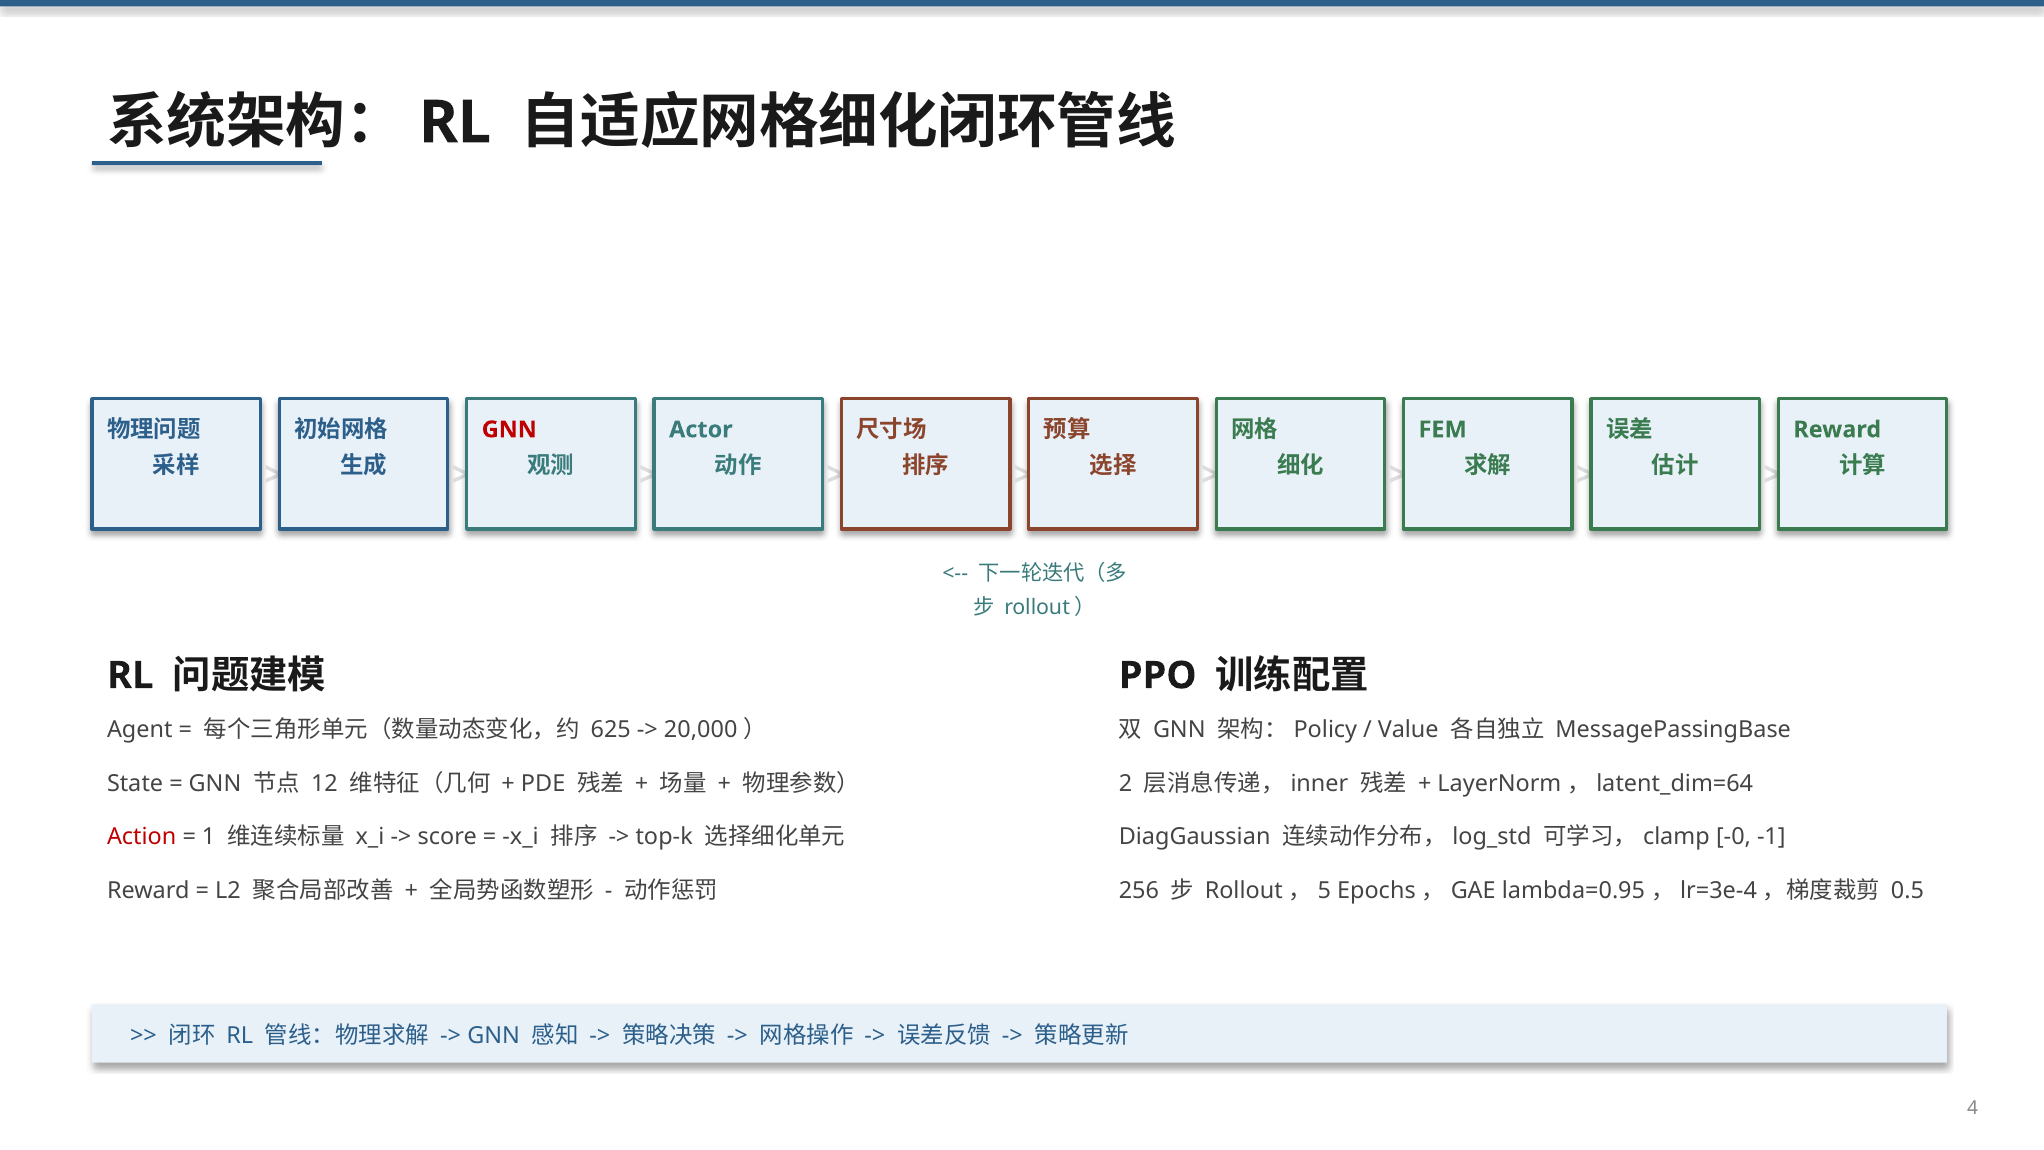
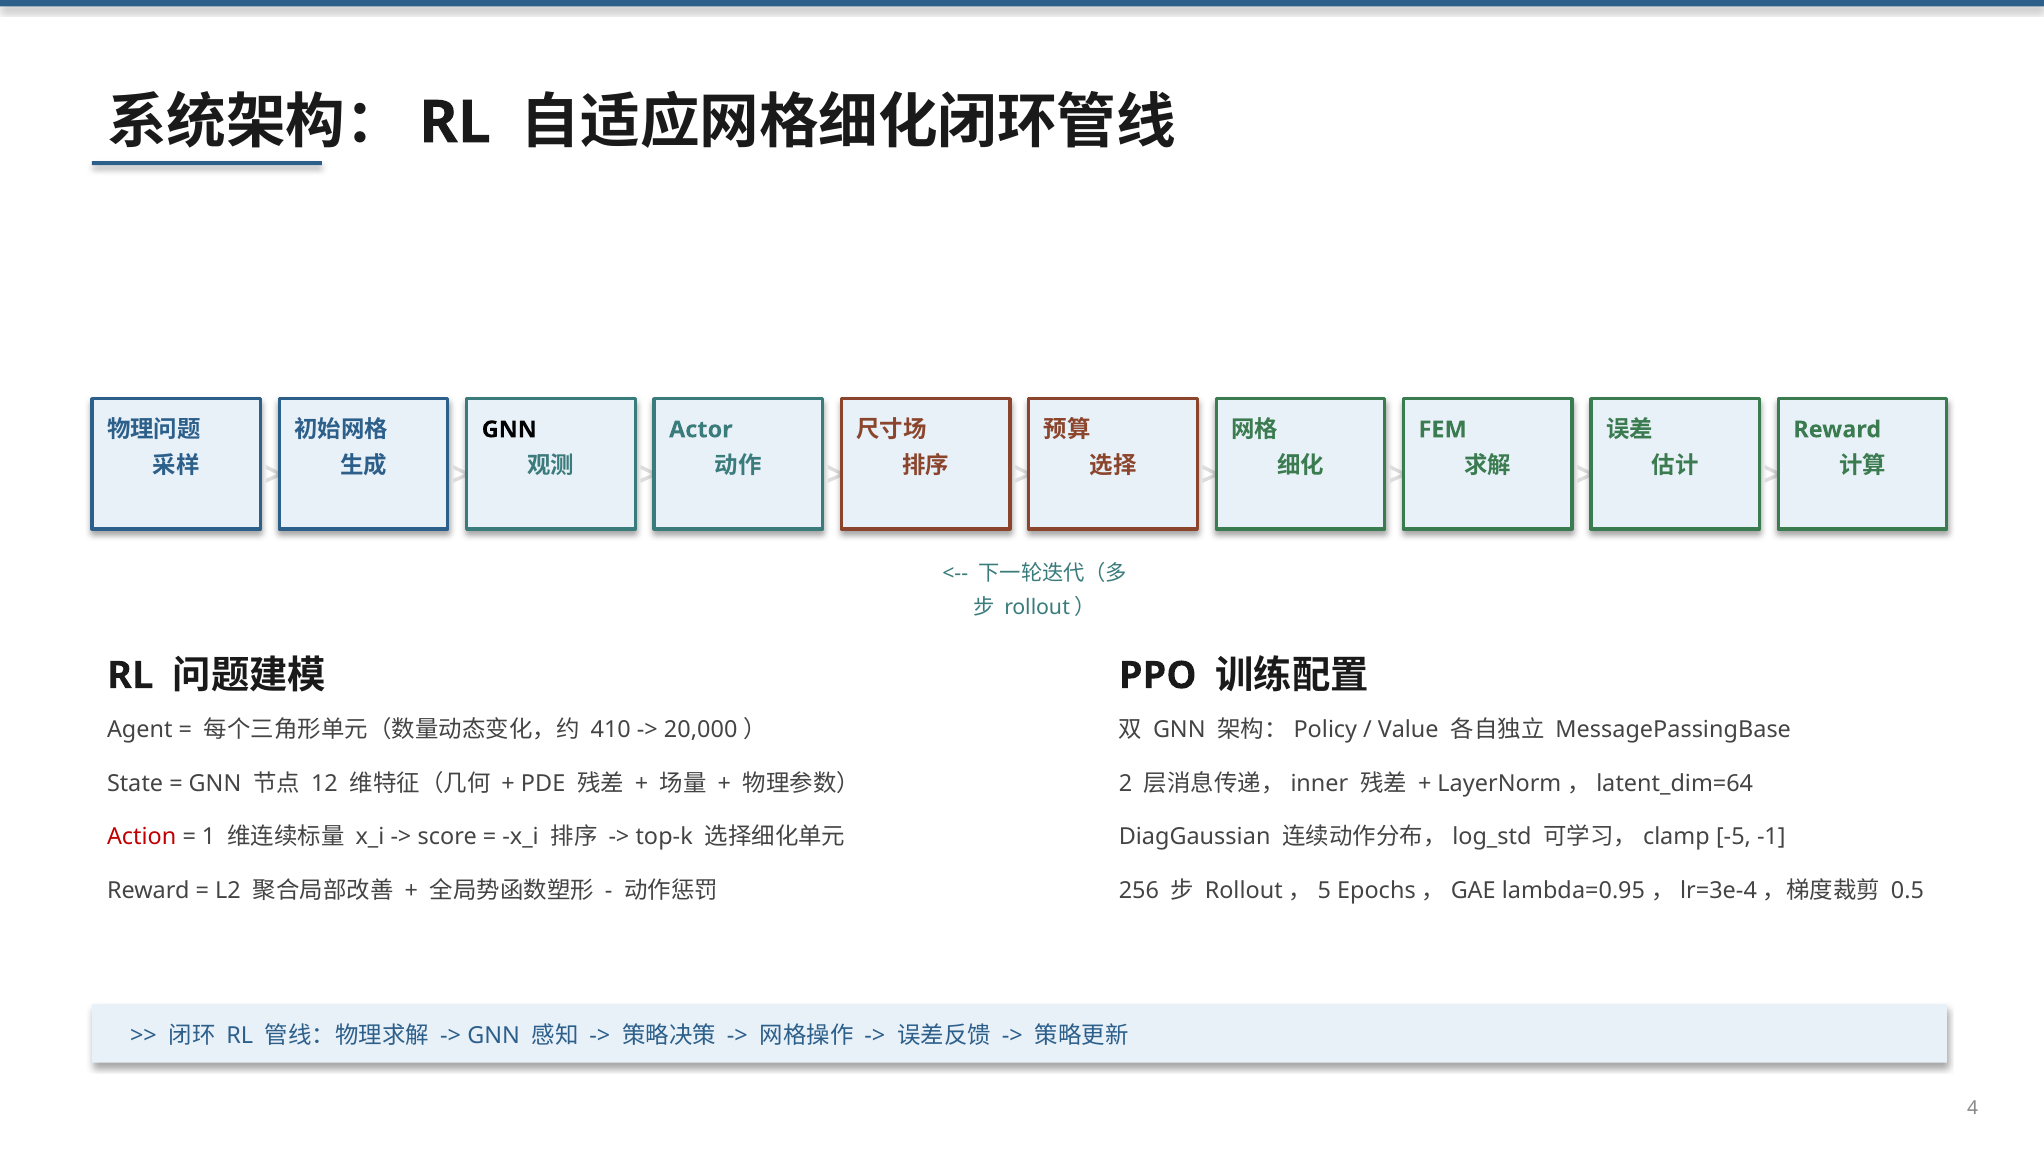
GNN colour: red -> black (509, 429)
625: 625 -> 410 (611, 730)
-0: -0 -> -5 (1733, 837)
